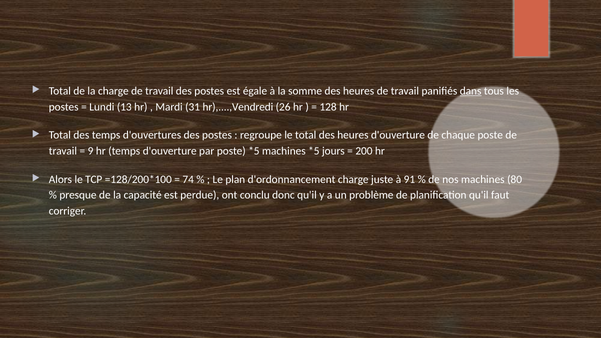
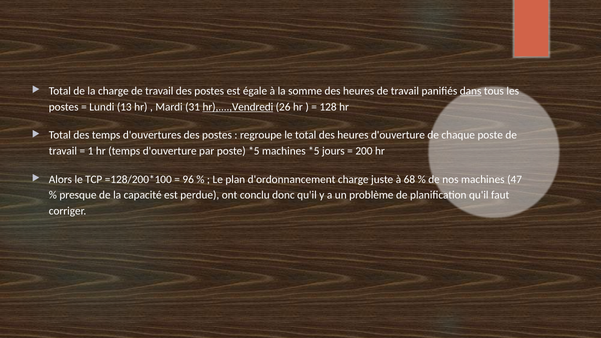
hr),....,Vendredi underline: none -> present (238, 107)
9: 9 -> 1 (91, 151)
74: 74 -> 96 (188, 179)
91: 91 -> 68 (409, 179)
80: 80 -> 47 (515, 179)
